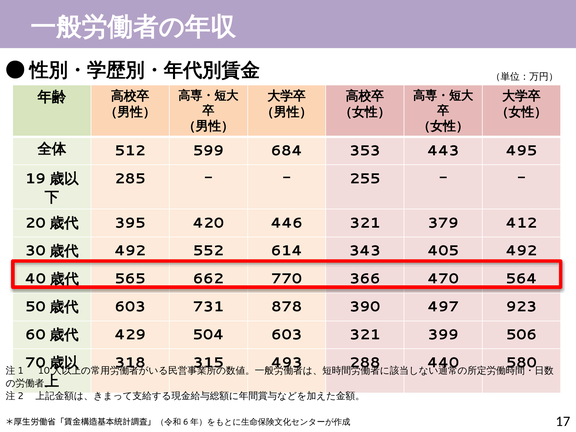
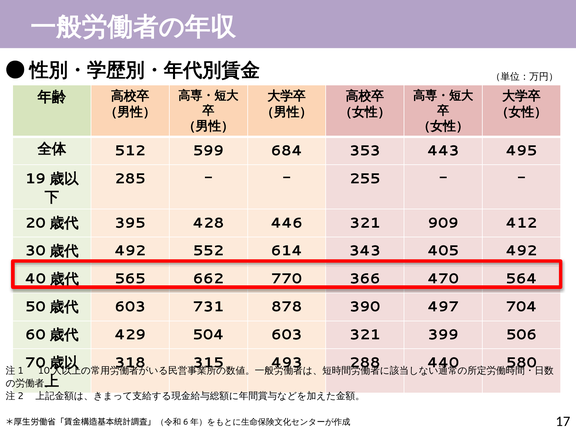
420: 420 -> 428 (208, 223)
379: 379 -> 909 (443, 223)
923: 923 -> 704 (521, 307)
